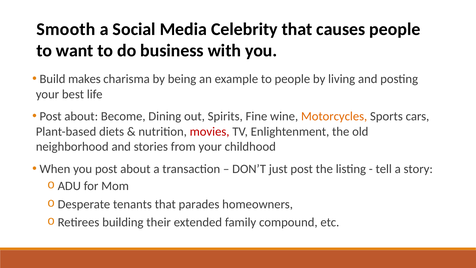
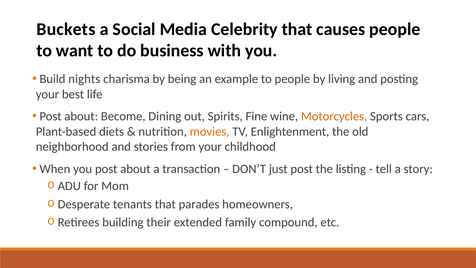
Smooth: Smooth -> Buckets (66, 29)
makes: makes -> nights (84, 79)
movies colour: red -> orange (210, 131)
